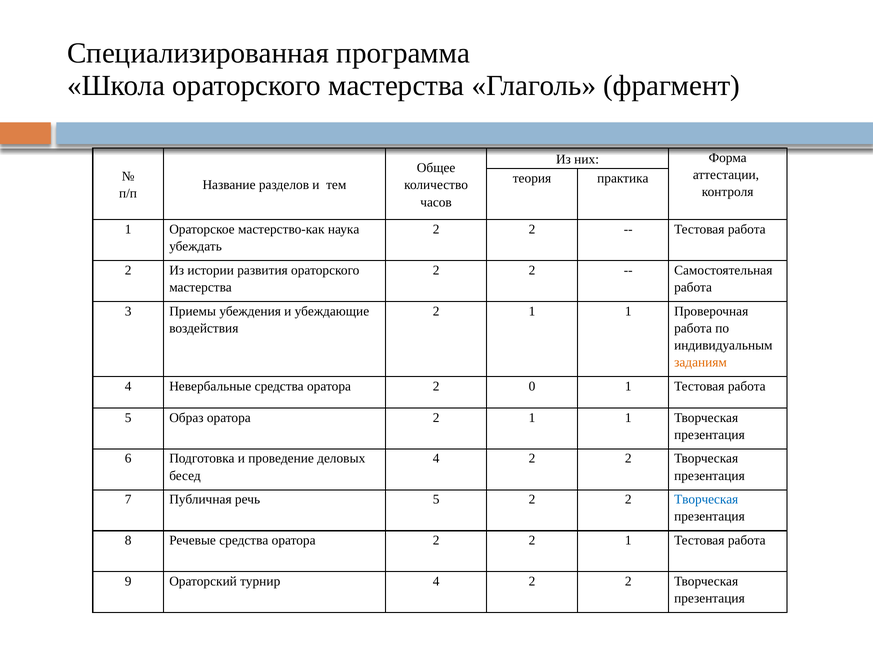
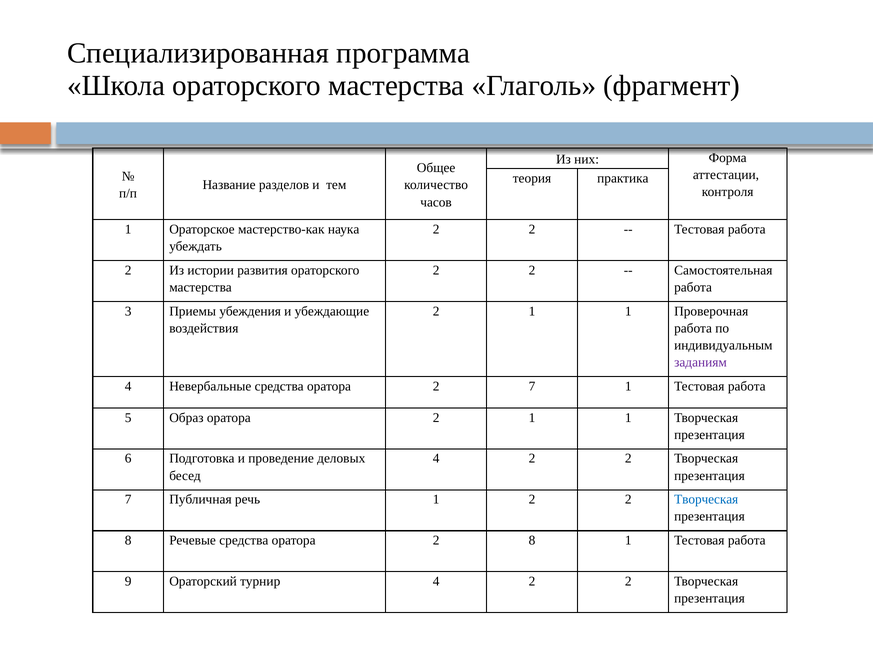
заданиям colour: orange -> purple (701, 362)
2 0: 0 -> 7 (532, 386)
речь 5: 5 -> 1 (436, 499)
оратора 2 2: 2 -> 8 (532, 540)
